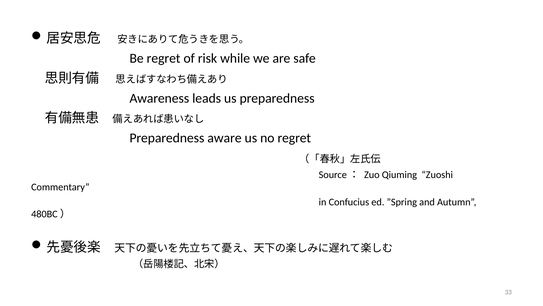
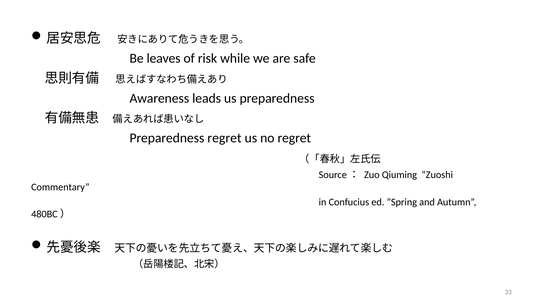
Be regret: regret -> leaves (164, 58)
Preparedness aware: aware -> regret (224, 138)
